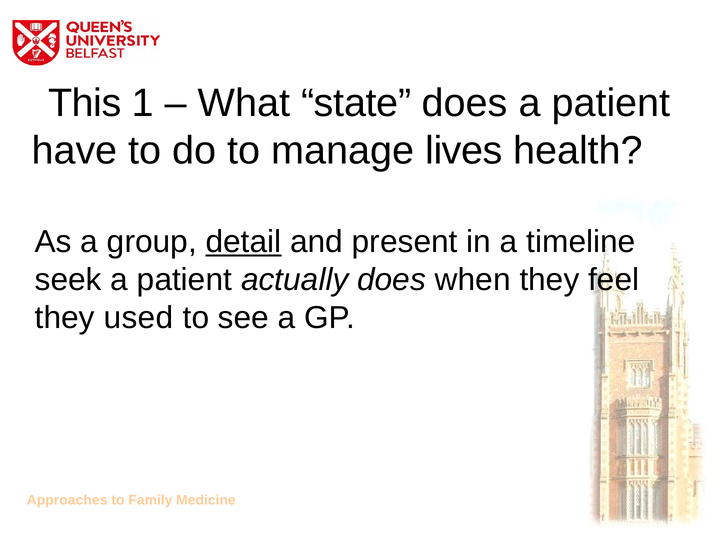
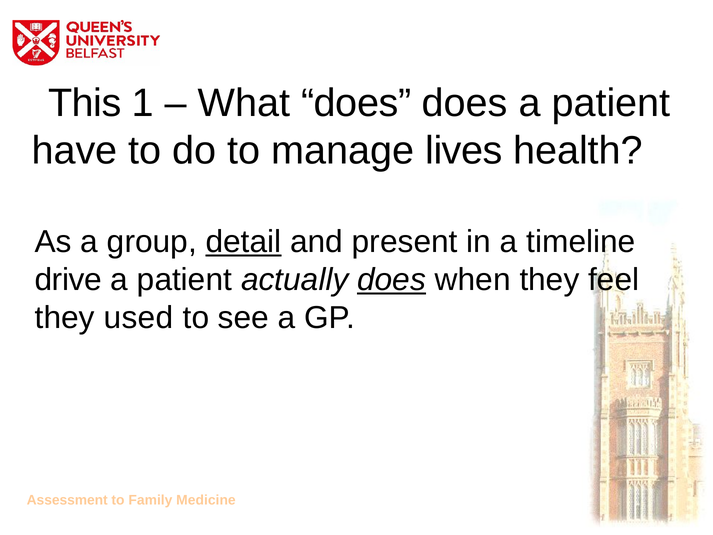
What state: state -> does (356, 103)
seek: seek -> drive (68, 280)
does underline: none -> present (392, 280)
Approaches: Approaches -> Assessment (67, 500)
